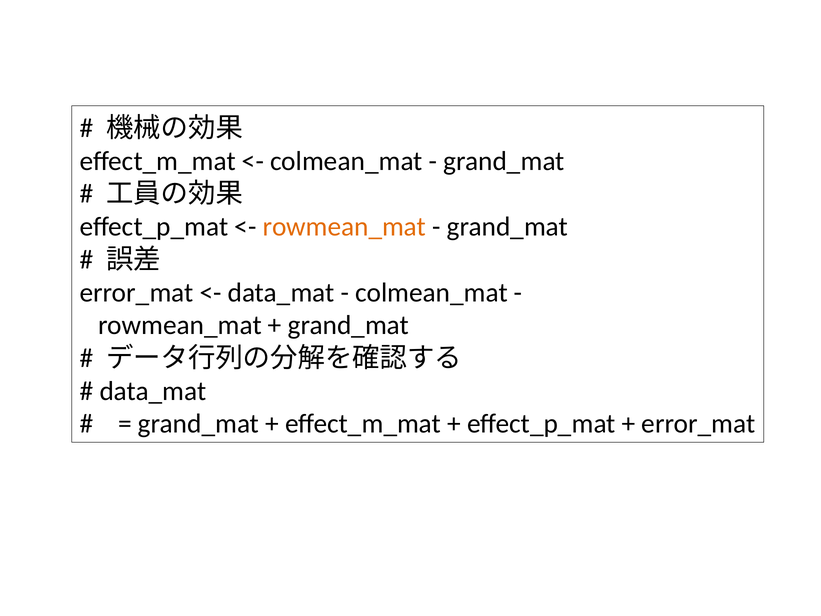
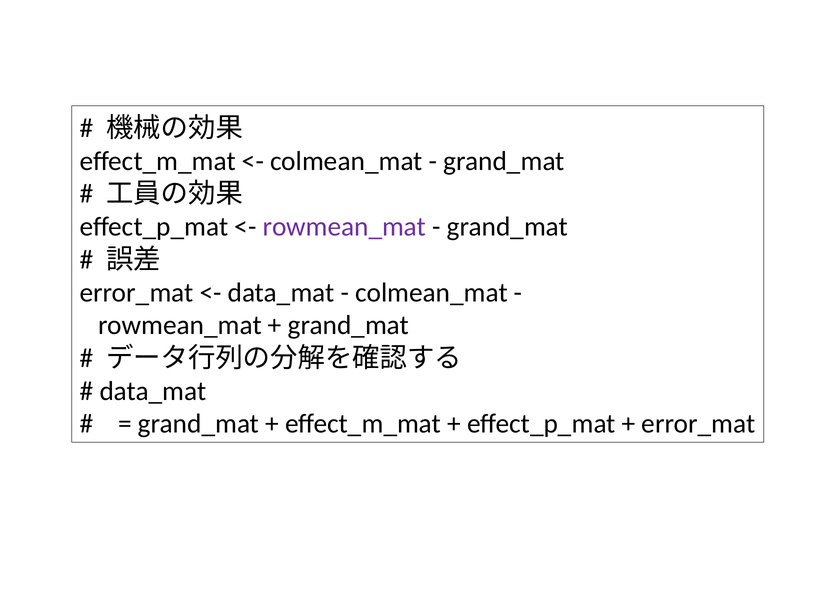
rowmean_mat colour: orange -> purple (344, 227)
